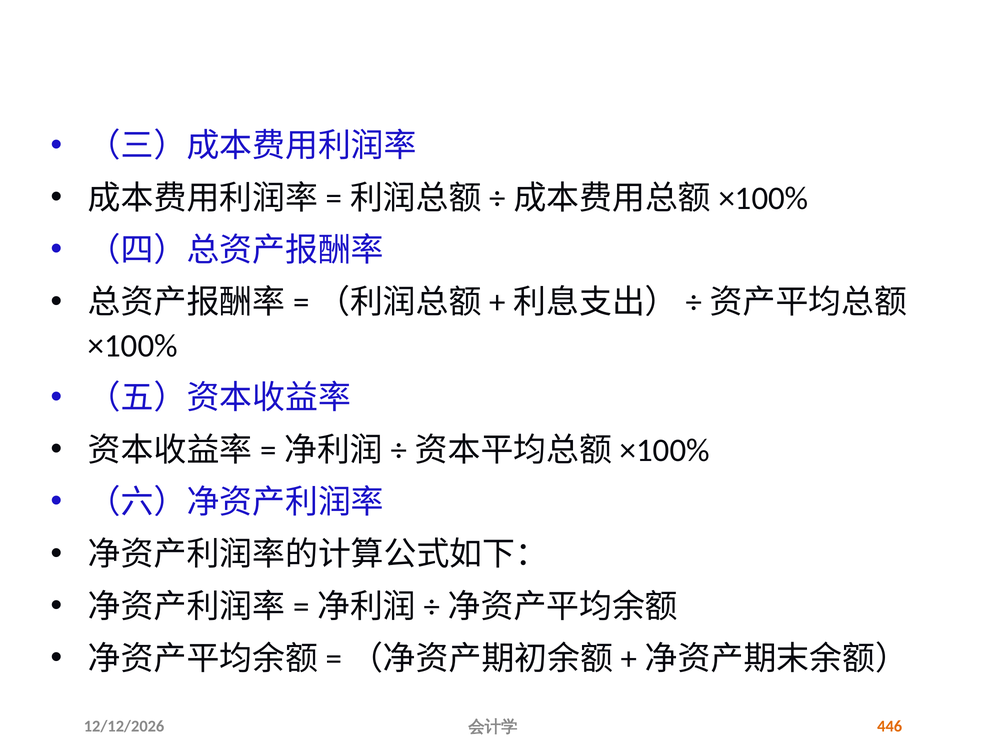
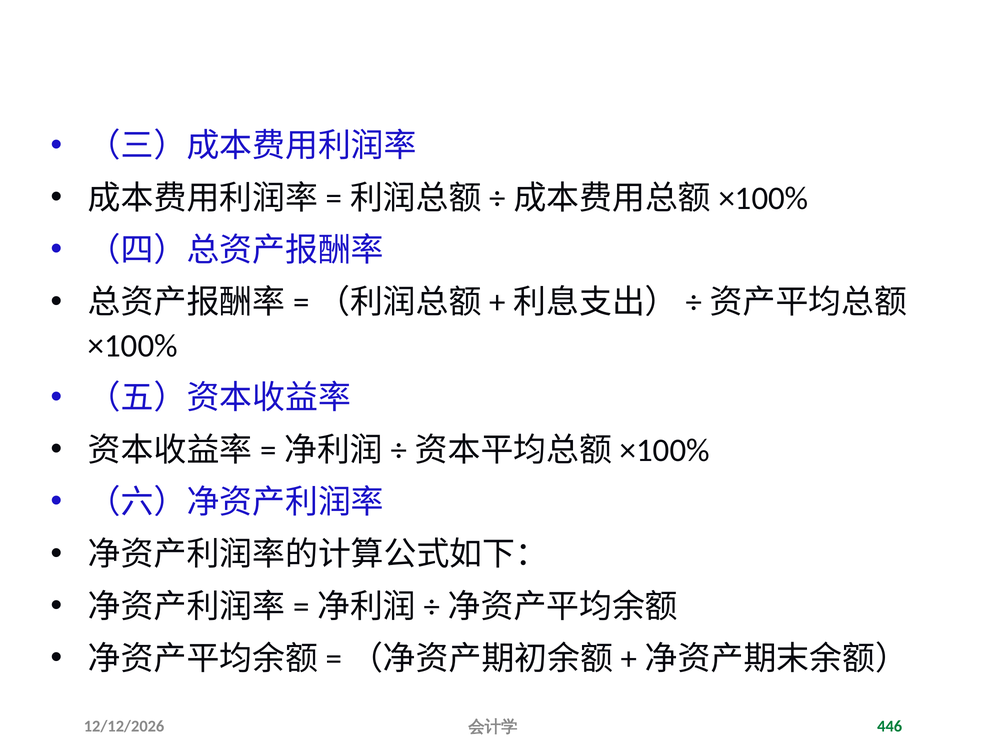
446 colour: orange -> green (890, 726)
